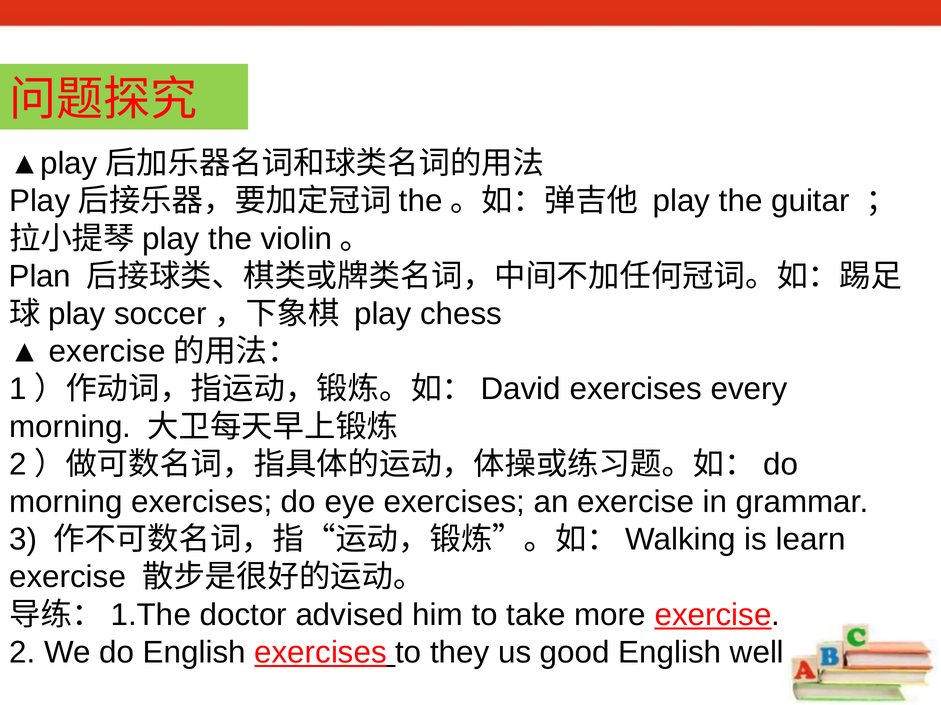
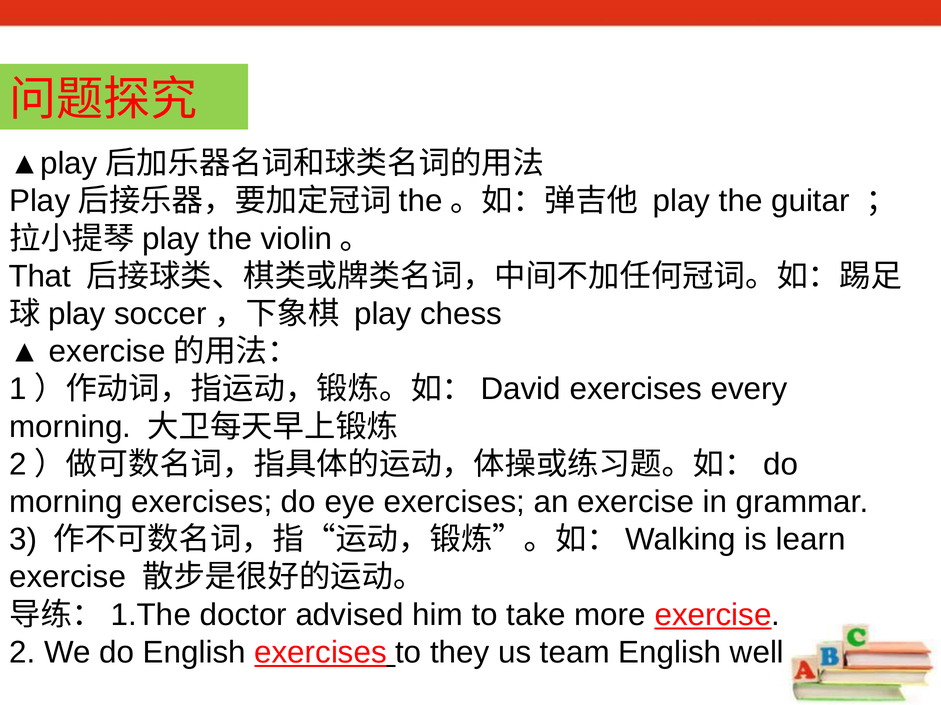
Plan: Plan -> That (40, 277)
good: good -> team (575, 653)
